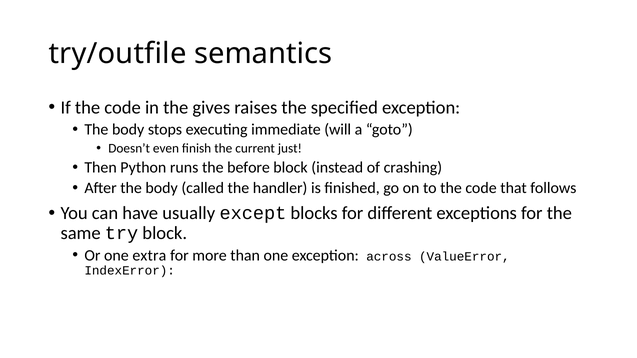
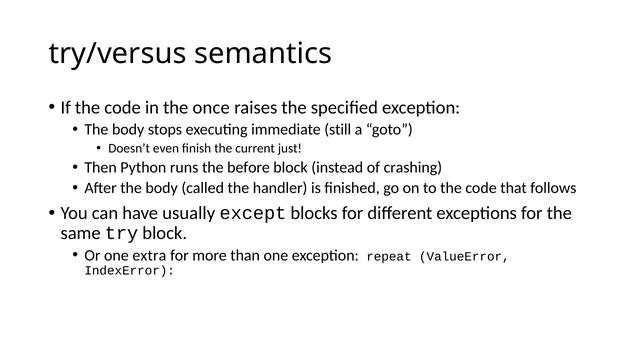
try/outfile: try/outfile -> try/versus (118, 54)
gives: gives -> once (211, 108)
will: will -> still (338, 130)
across: across -> repeat (389, 257)
